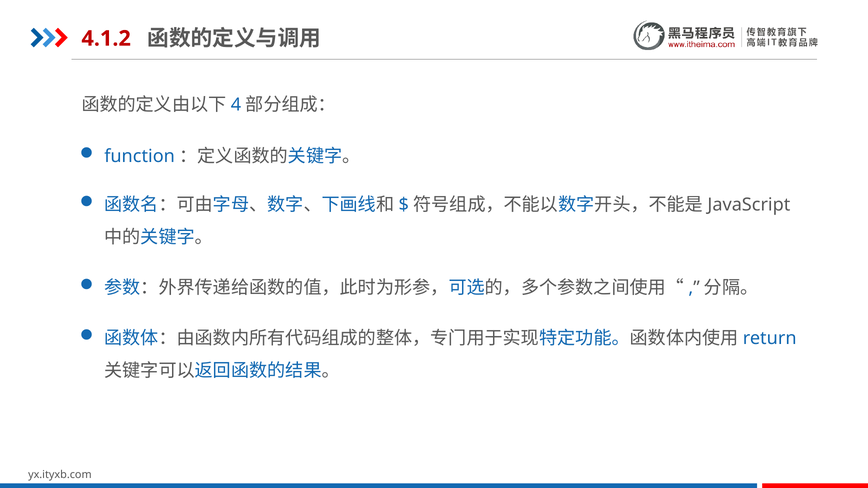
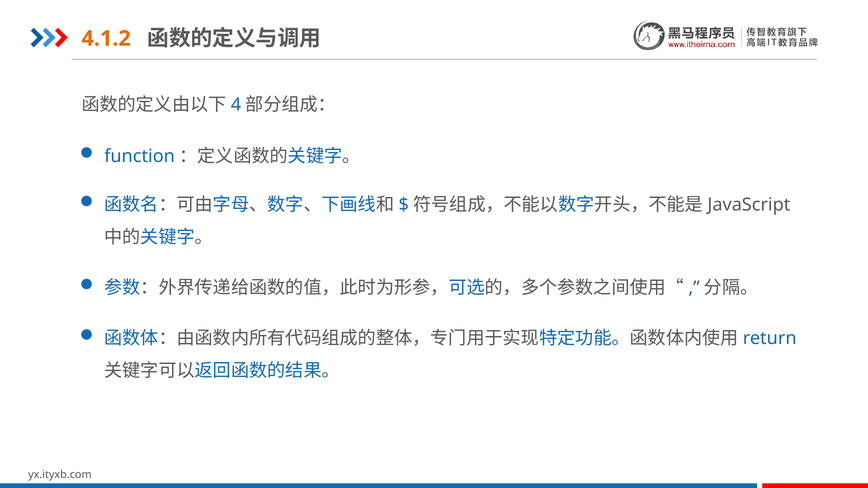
4.1.2 colour: red -> orange (106, 39)
